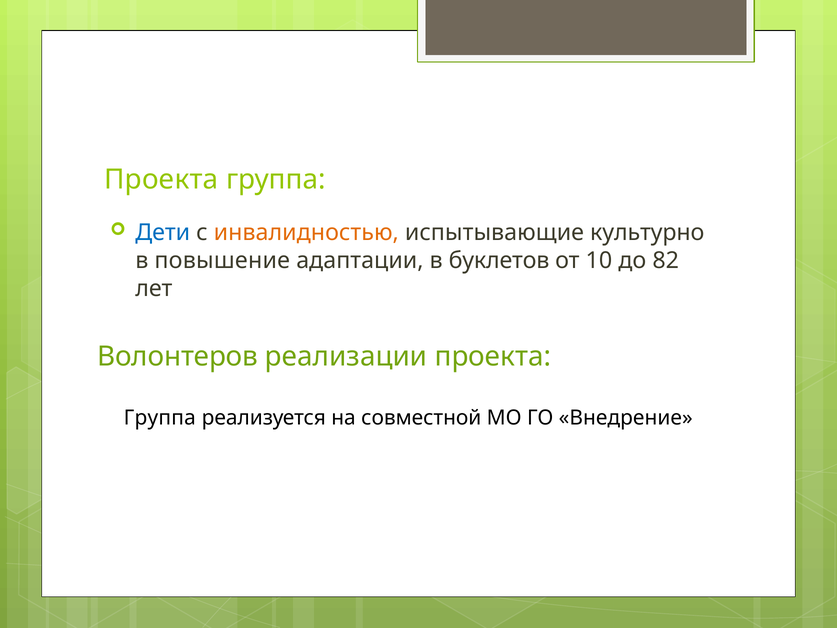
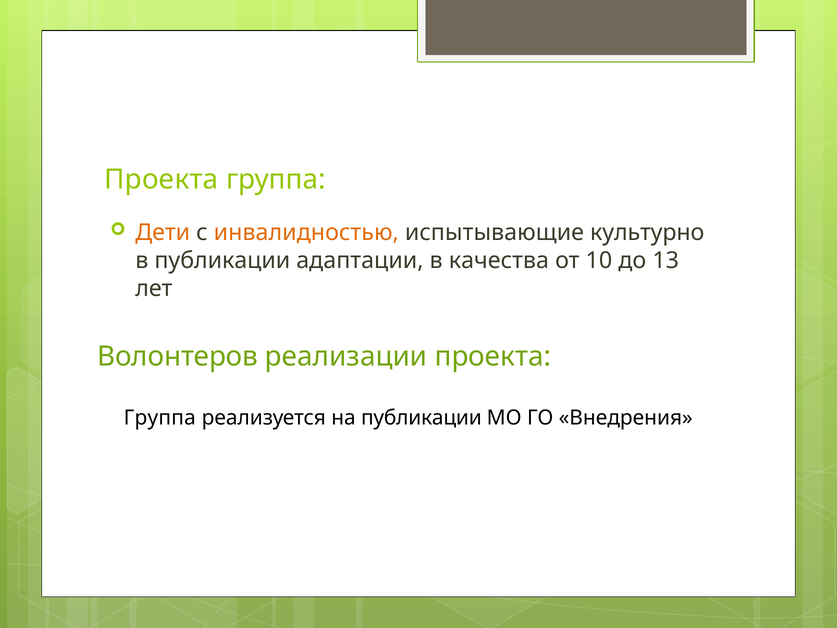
Дети colour: blue -> orange (163, 233)
в повышение: повышение -> публикации (222, 260)
буклетов: буклетов -> качества (499, 260)
82: 82 -> 13 (666, 260)
на совместной: совместной -> публикации (421, 418)
Внедрение: Внедрение -> Внедрения (626, 418)
